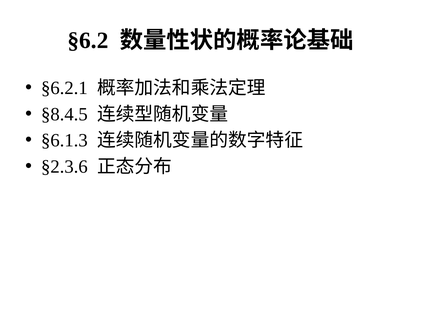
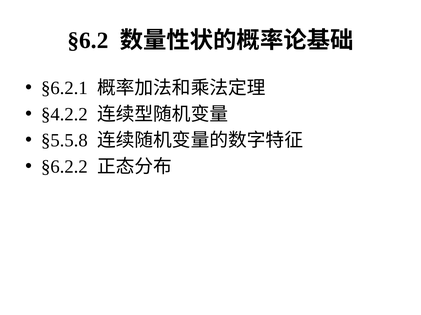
§8.4.5: §8.4.5 -> §4.2.2 (64, 115)
§6.1.3: §6.1.3 -> §5.5.8 (64, 141)
§2.3.6: §2.3.6 -> §6.2.2 (64, 167)
